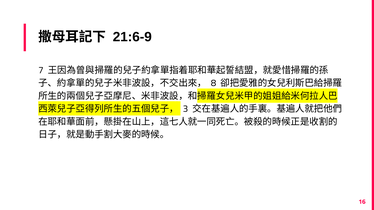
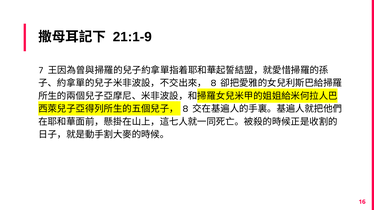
21:6-9: 21:6-9 -> 21:1-9 (132, 37)
3: 3 -> 8 (185, 109)
